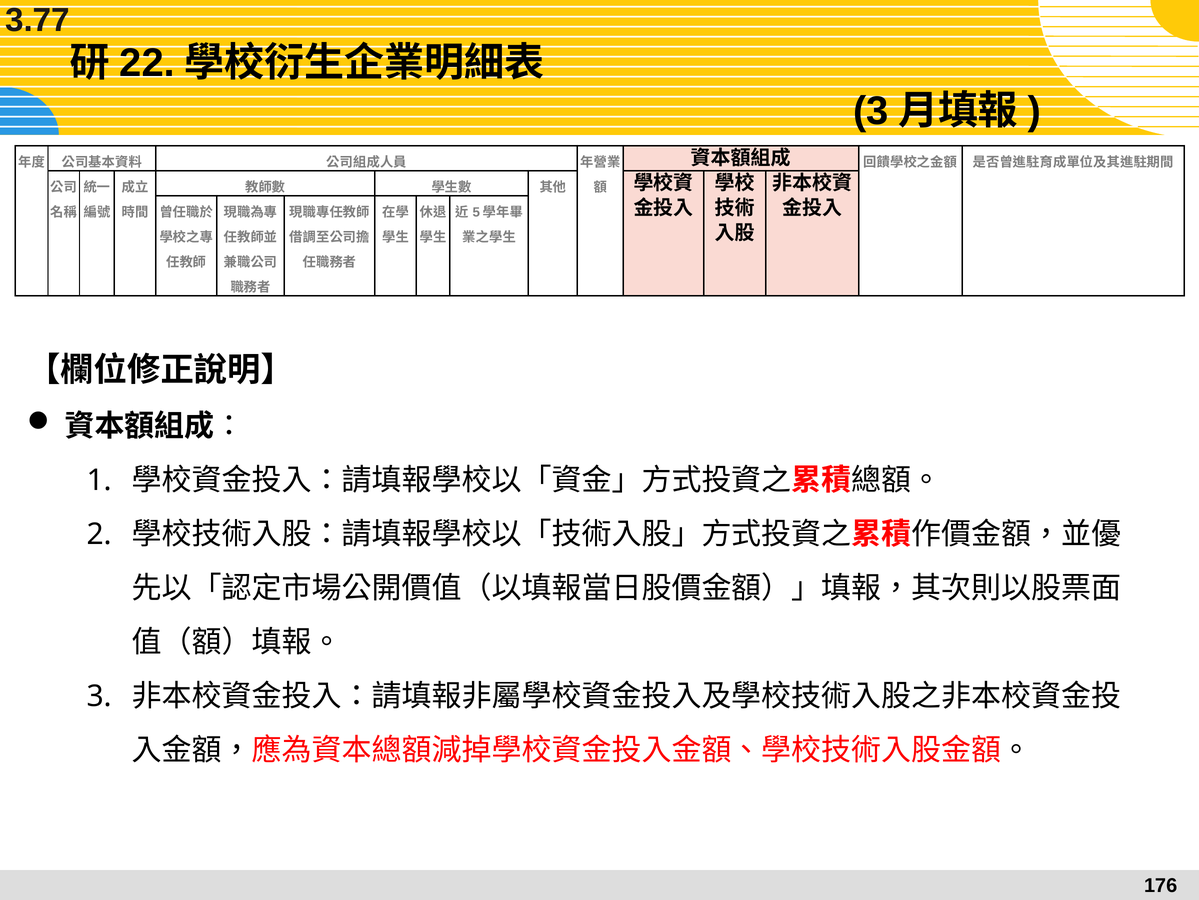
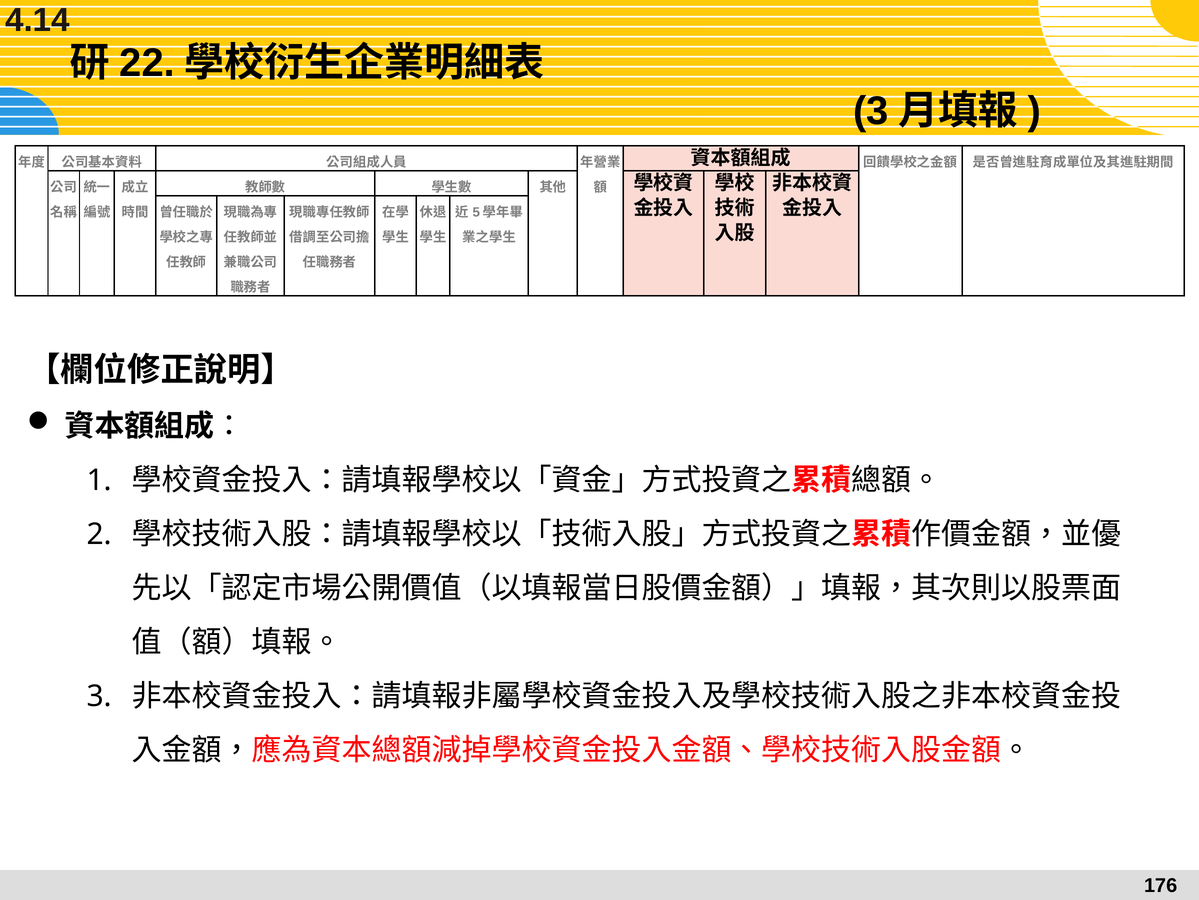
3.77: 3.77 -> 4.14 (38, 20)
